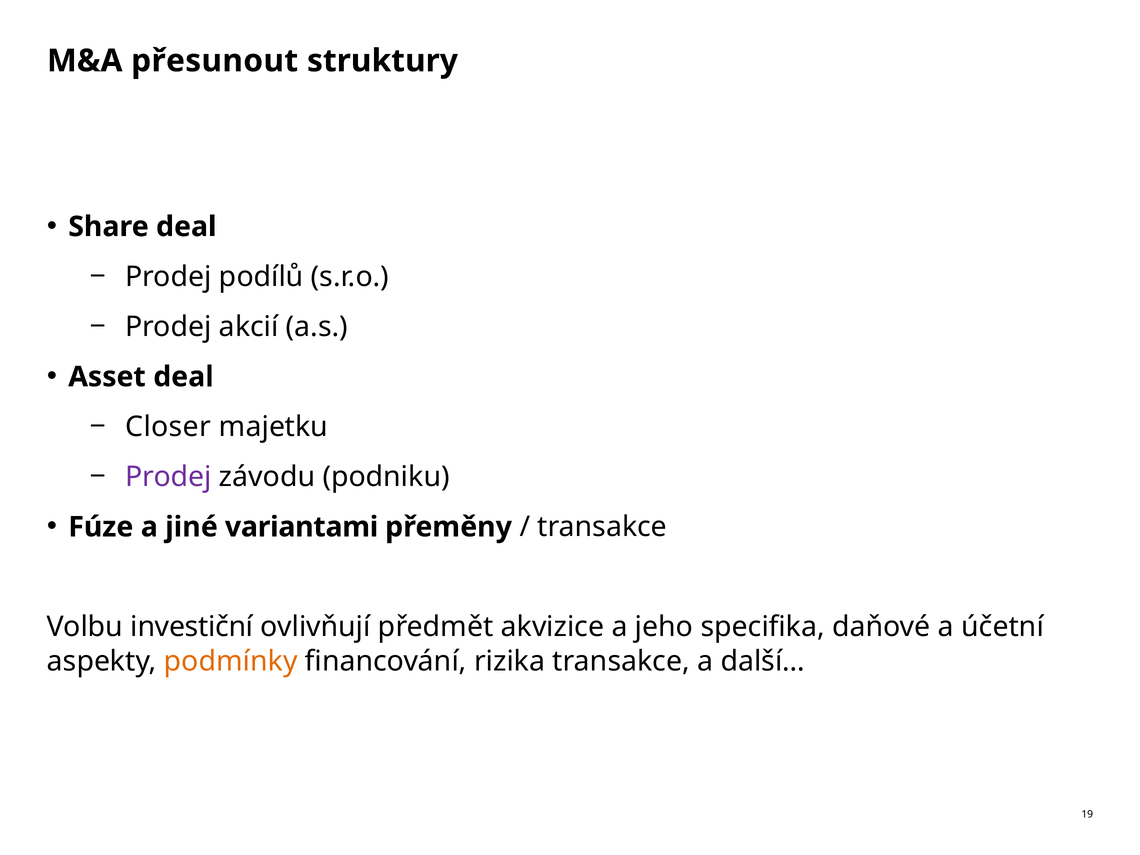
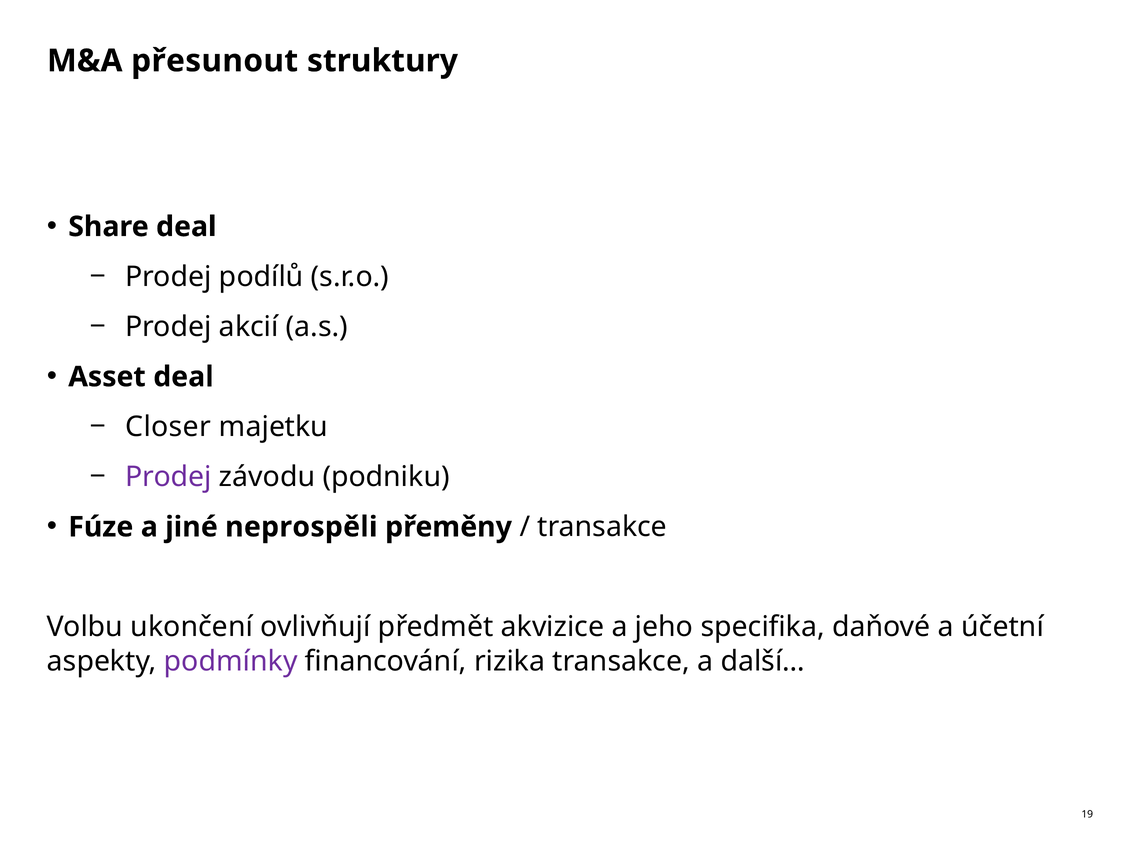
variantami: variantami -> neprospěli (301, 527)
investiční: investiční -> ukončení (192, 627)
podmínky colour: orange -> purple (231, 661)
